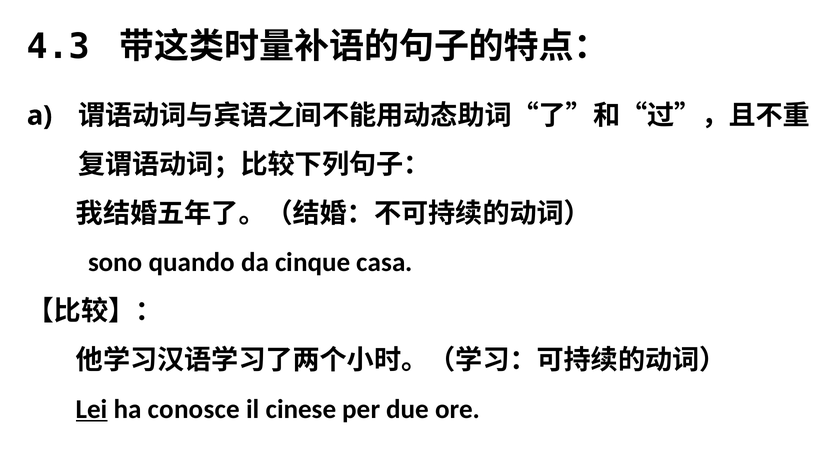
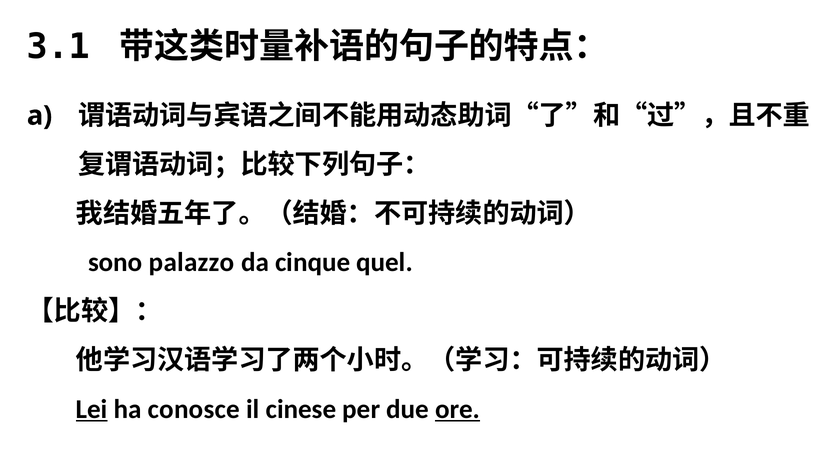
4.3: 4.3 -> 3.1 (58, 47)
quando: quando -> palazzo (192, 262)
casa: casa -> quel (385, 262)
ore underline: none -> present (458, 409)
